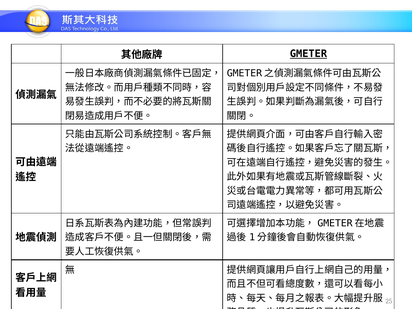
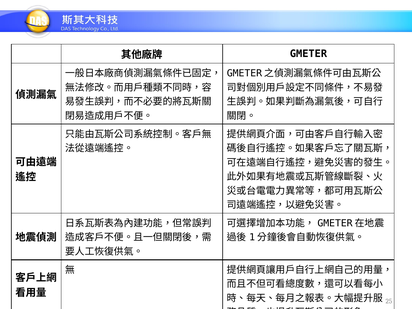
GMETER underline: present -> none (308, 54)
